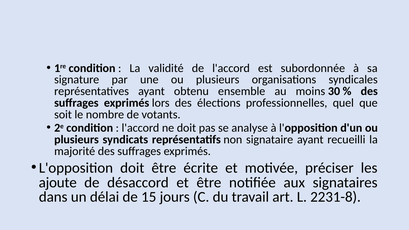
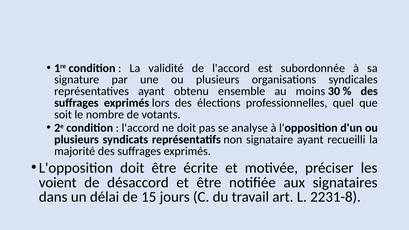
ajoute: ajoute -> voient (58, 183)
